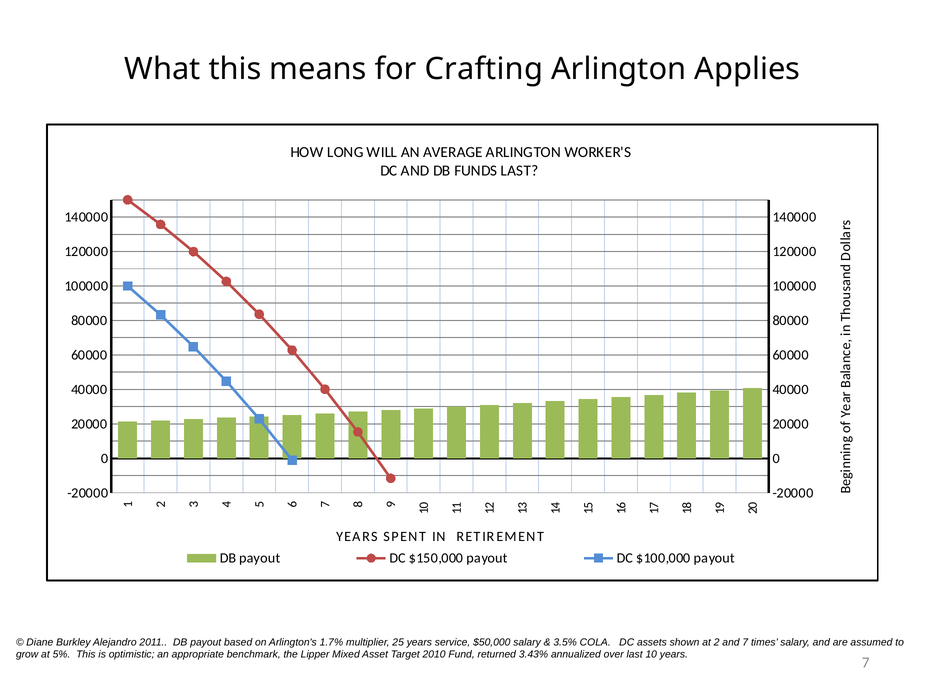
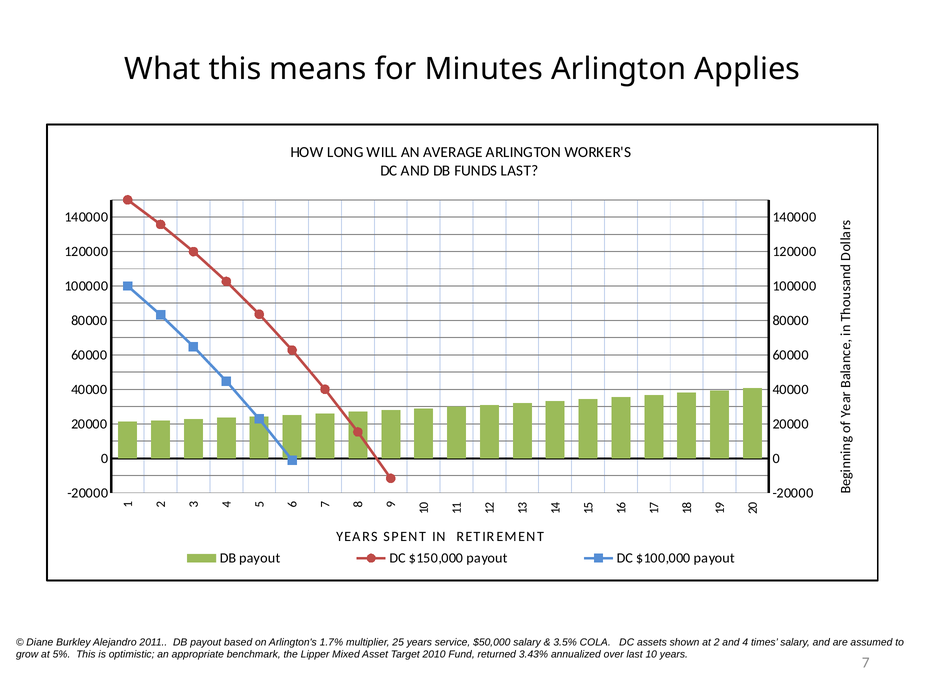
Crafting: Crafting -> Minutes (484, 69)
and 7: 7 -> 4 (745, 642)
